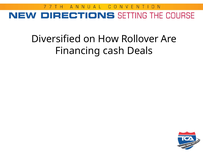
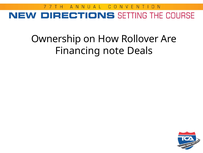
Diversified: Diversified -> Ownership (56, 39)
cash: cash -> note (114, 51)
